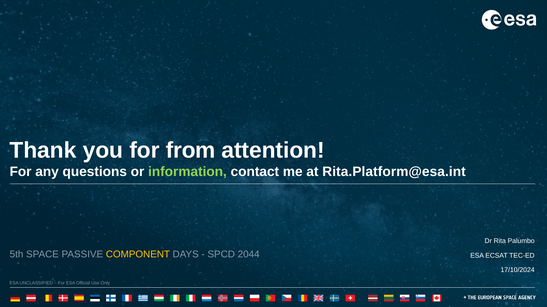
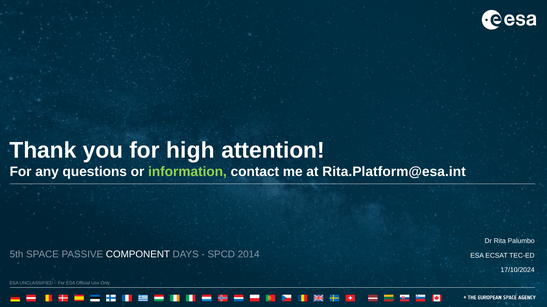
from: from -> high (190, 150)
COMPONENT colour: yellow -> white (138, 254)
2044: 2044 -> 2014 (249, 254)
